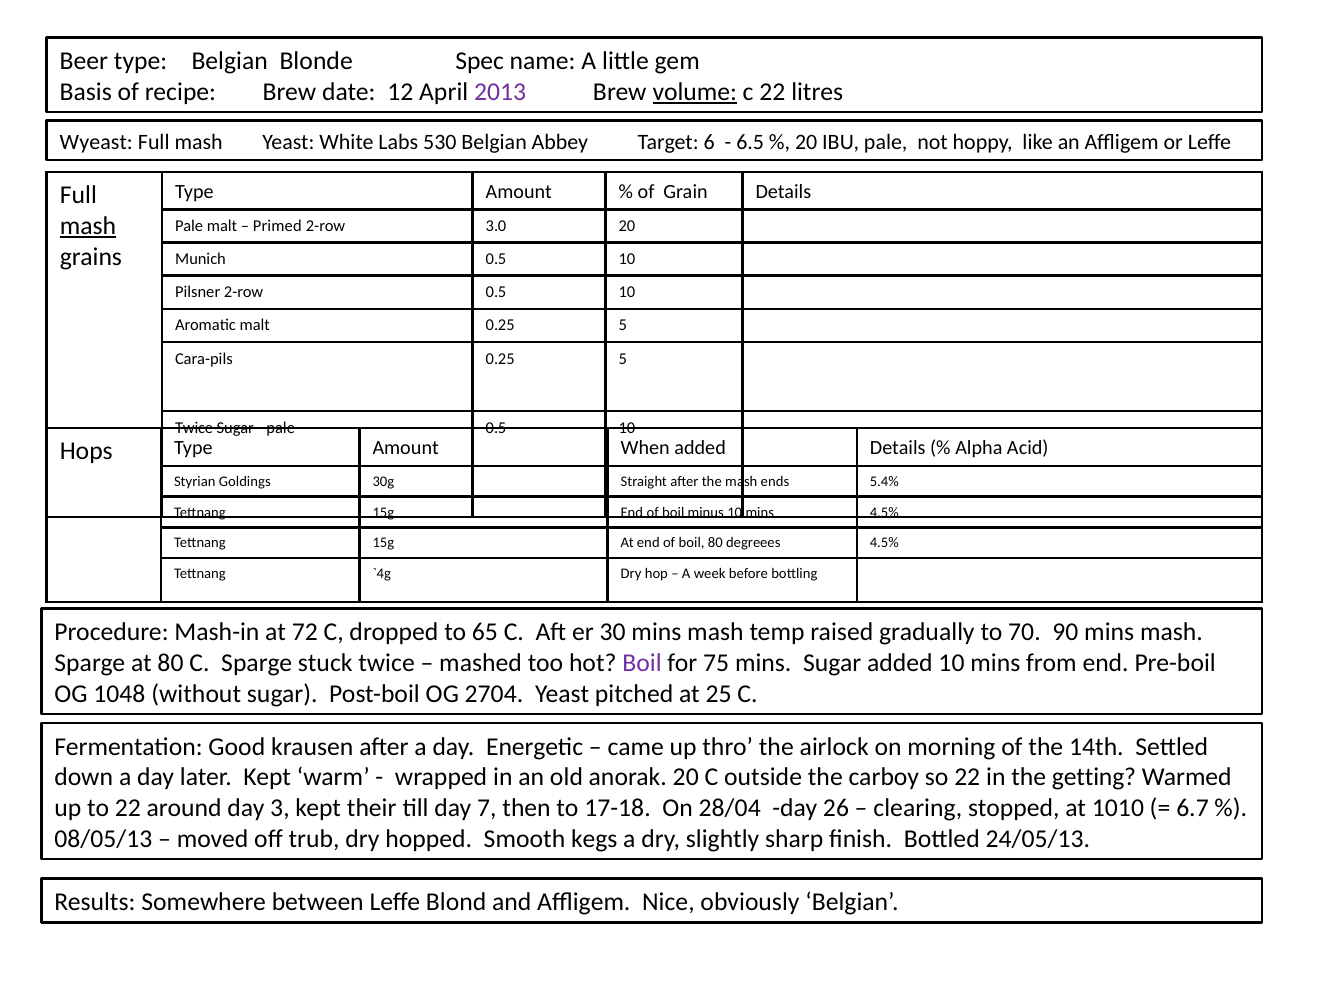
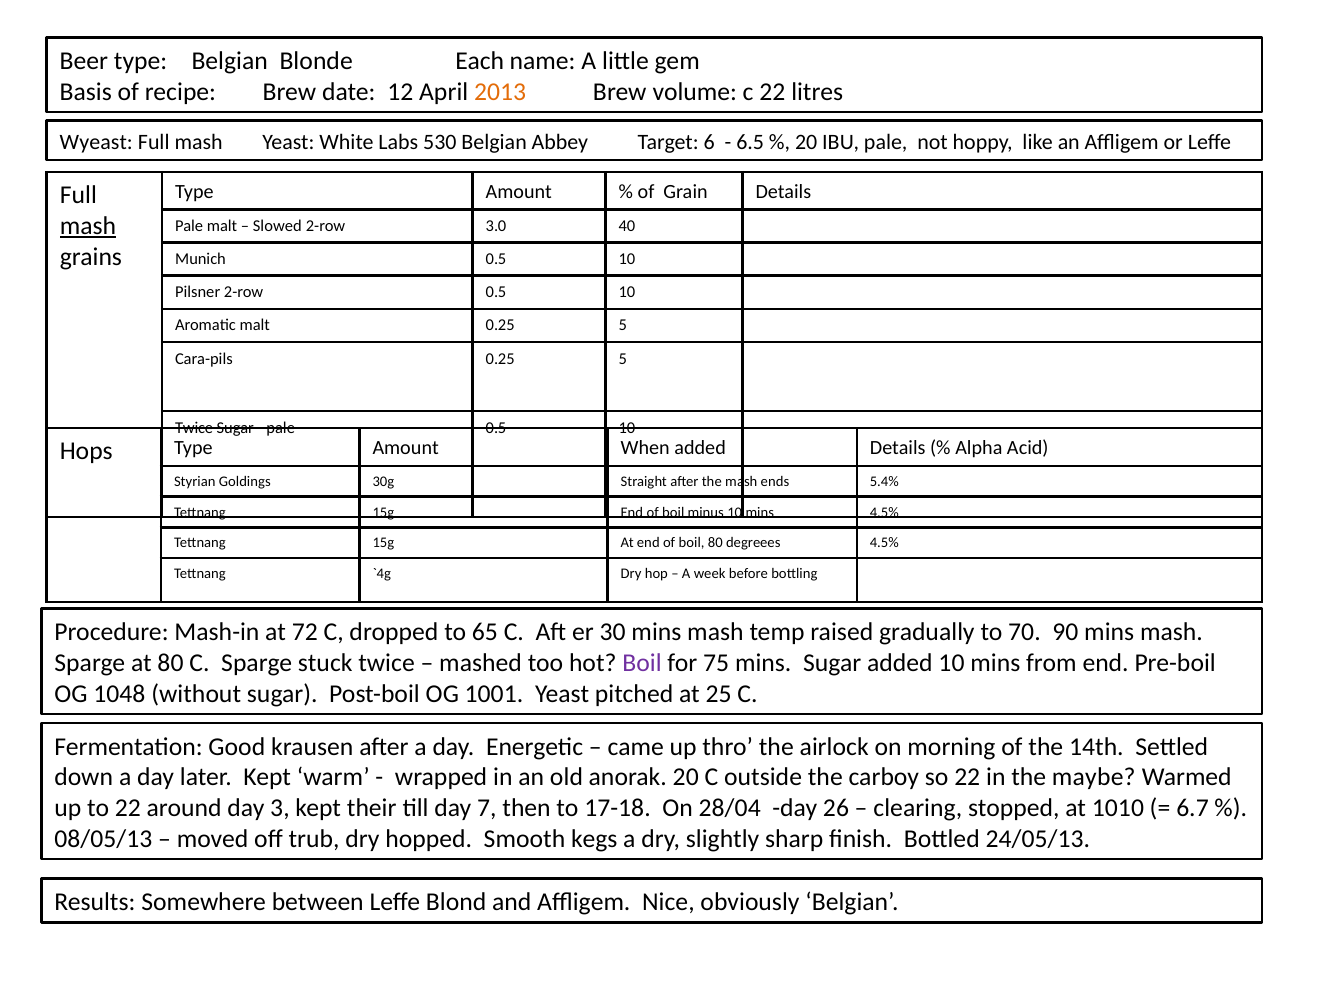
Spec: Spec -> Each (480, 61)
2013 colour: purple -> orange (500, 92)
volume underline: present -> none (695, 92)
Primed: Primed -> Slowed (277, 226)
3.0 20: 20 -> 40 (627, 226)
2704: 2704 -> 1001 (494, 694)
getting: getting -> maybe (1094, 778)
